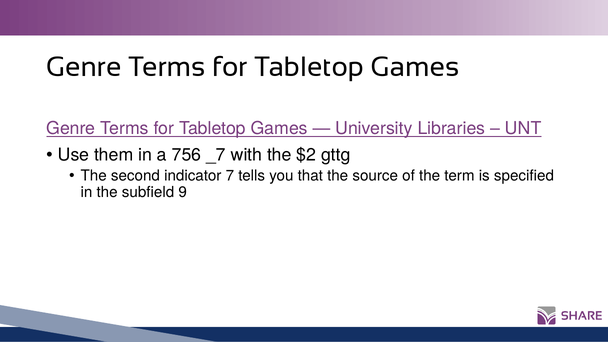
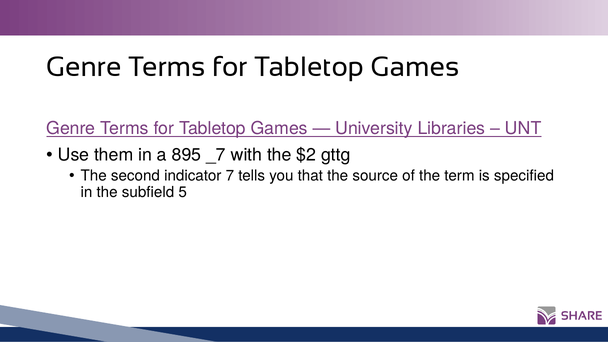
756: 756 -> 895 (186, 155)
9: 9 -> 5 (183, 192)
